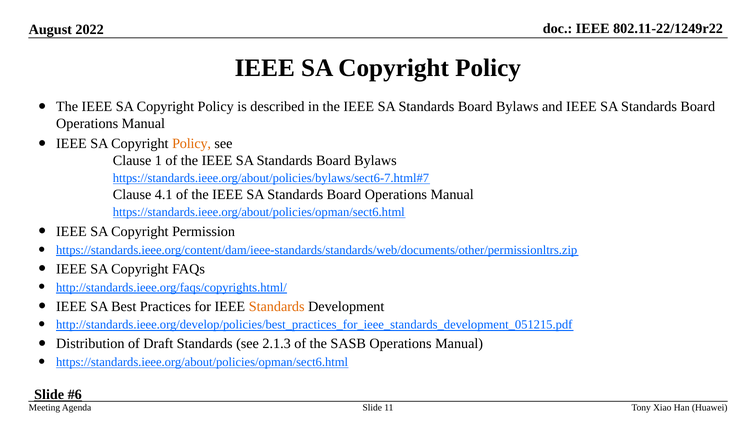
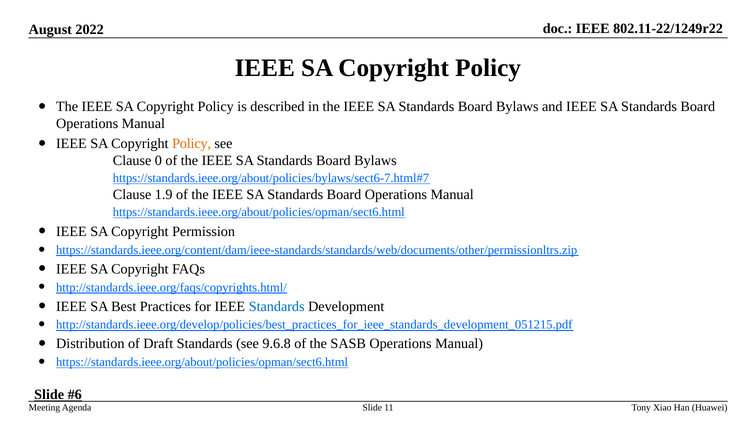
1: 1 -> 0 (158, 161)
4.1: 4.1 -> 1.9 (164, 195)
Standards colour: orange -> blue (277, 307)
2.1.3: 2.1.3 -> 9.6.8 (277, 344)
